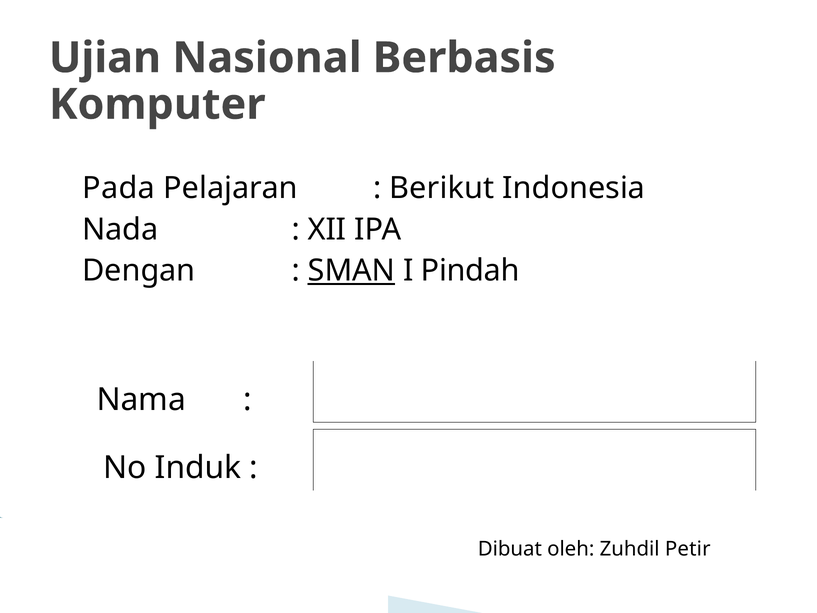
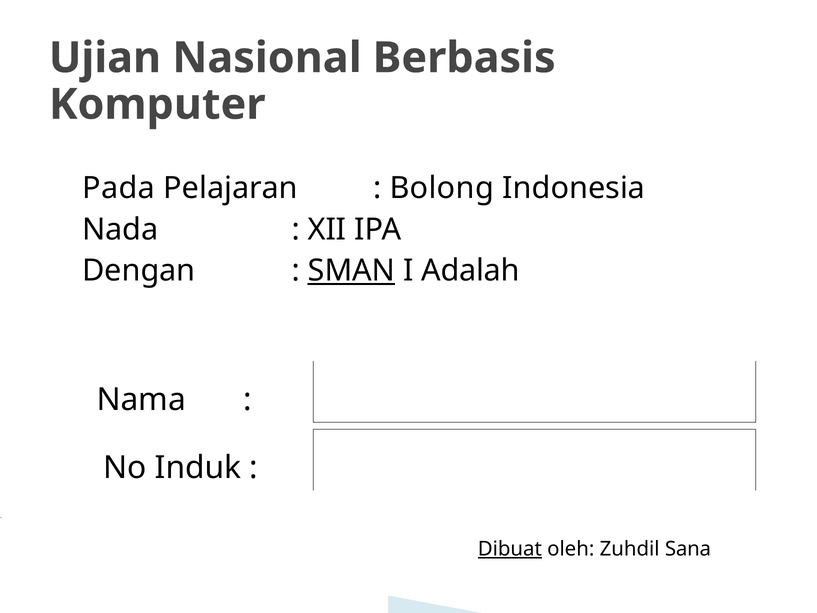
Berikut: Berikut -> Bolong (442, 188)
Pindah: Pindah -> Adalah (470, 271)
Dibuat underline: none -> present (510, 549)
Petir: Petir -> Sana (688, 549)
